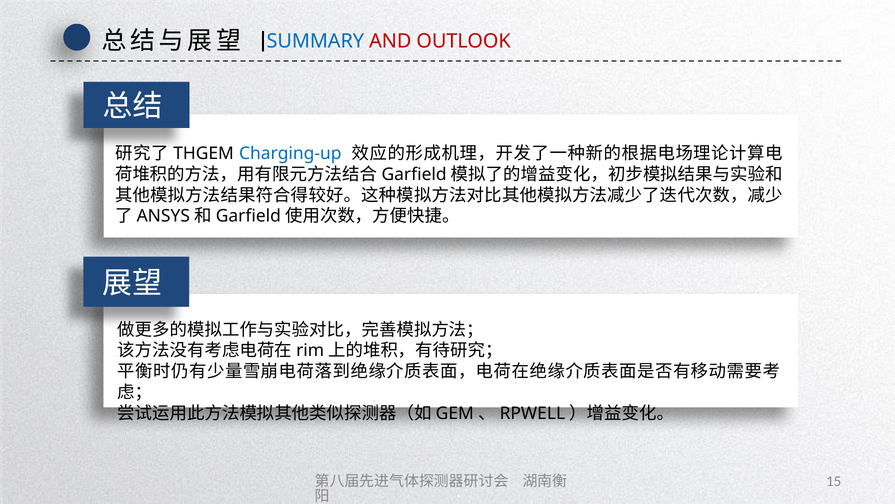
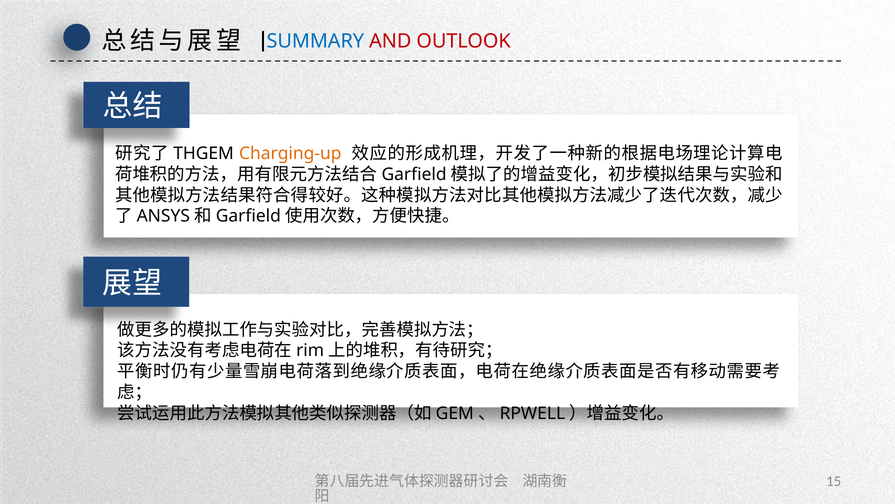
Charging-up colour: blue -> orange (290, 153)
